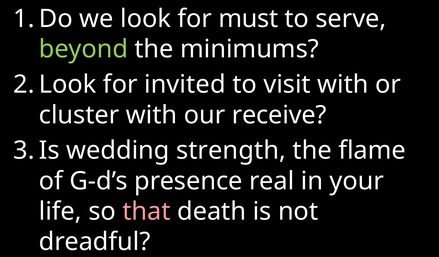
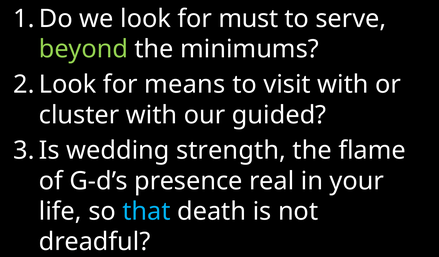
invited: invited -> means (185, 85)
receive: receive -> guided (279, 115)
that colour: pink -> light blue (147, 212)
